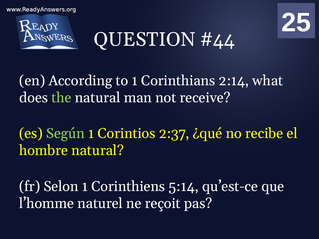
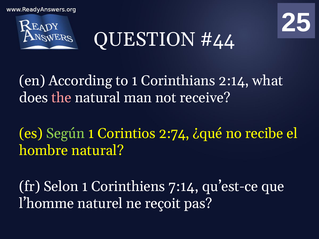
the colour: light green -> pink (61, 98)
2:37: 2:37 -> 2:74 (174, 134)
5:14: 5:14 -> 7:14 (184, 187)
